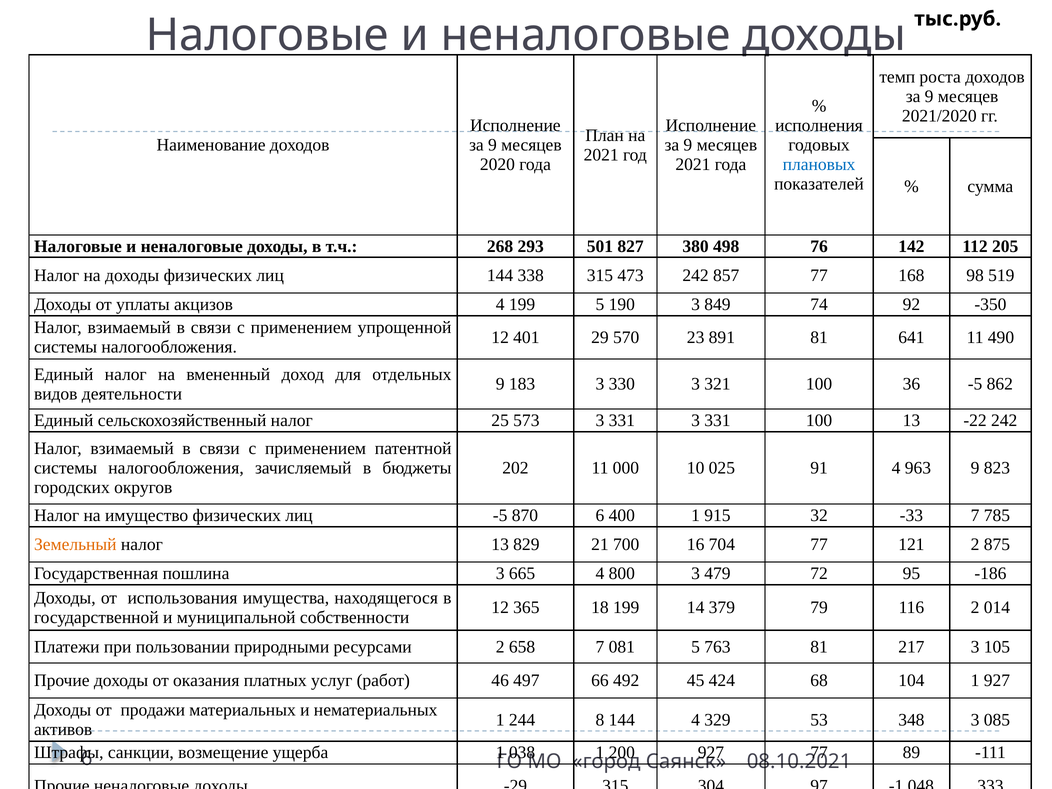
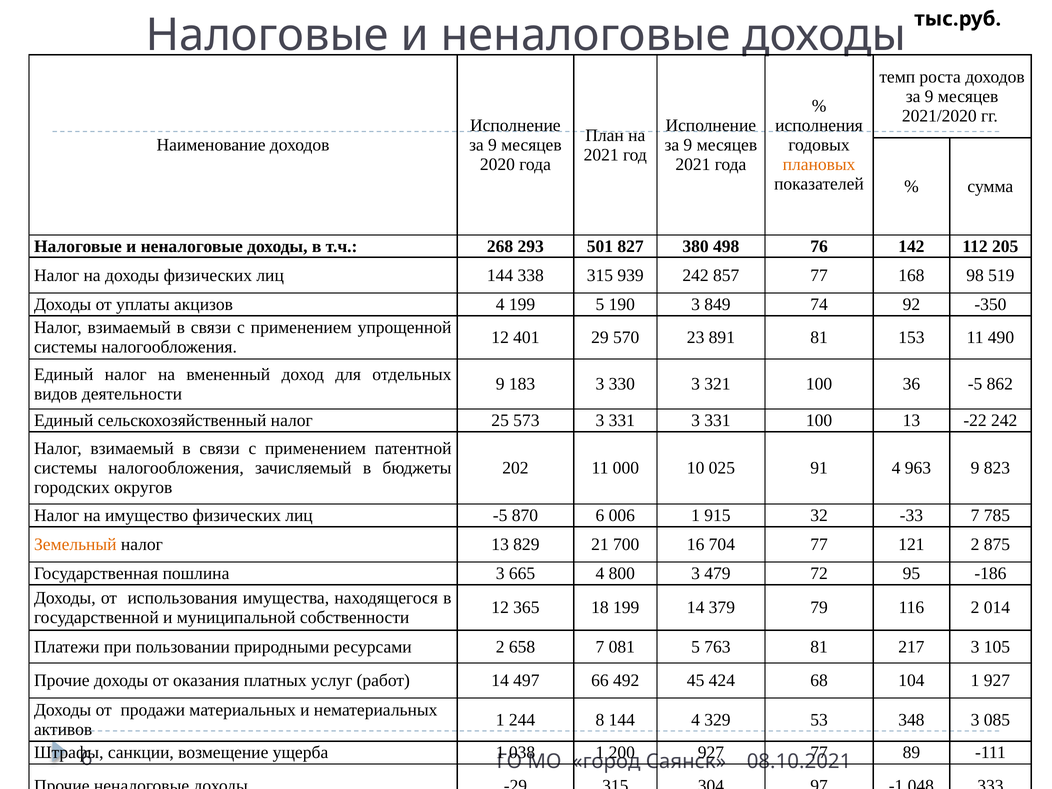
плановых colour: blue -> orange (819, 165)
473: 473 -> 939 (631, 275)
641: 641 -> 153 (911, 337)
400: 400 -> 006 (622, 515)
работ 46: 46 -> 14 (500, 681)
